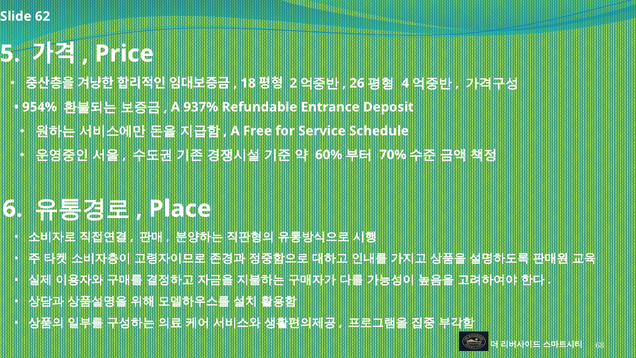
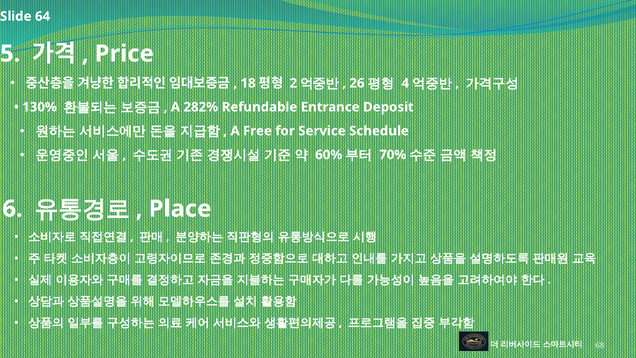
62: 62 -> 64 (43, 16)
954%: 954% -> 130% (40, 107)
937%: 937% -> 282% (201, 107)
